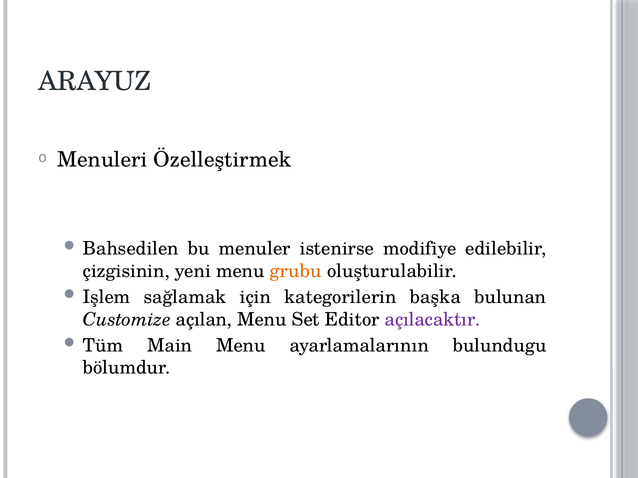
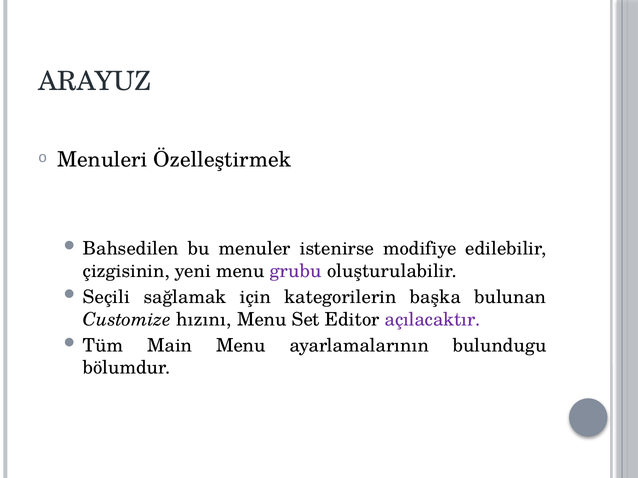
grubu colour: orange -> purple (296, 271)
Işlem: Işlem -> Seçili (107, 297)
açılan: açılan -> hızını (204, 320)
